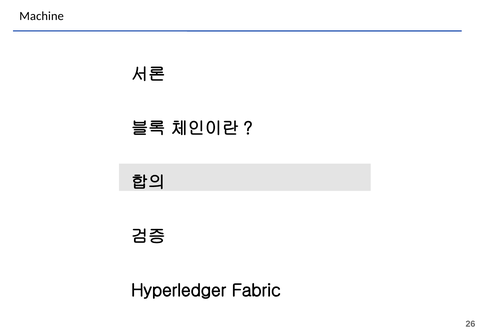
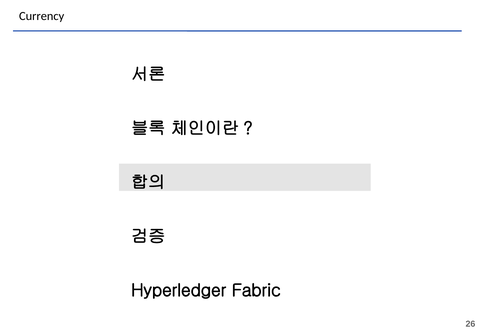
Machine: Machine -> Currency (42, 16)
